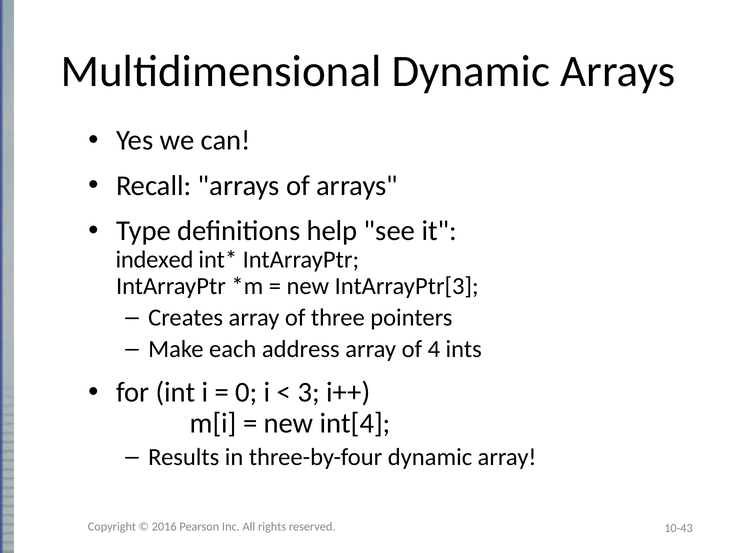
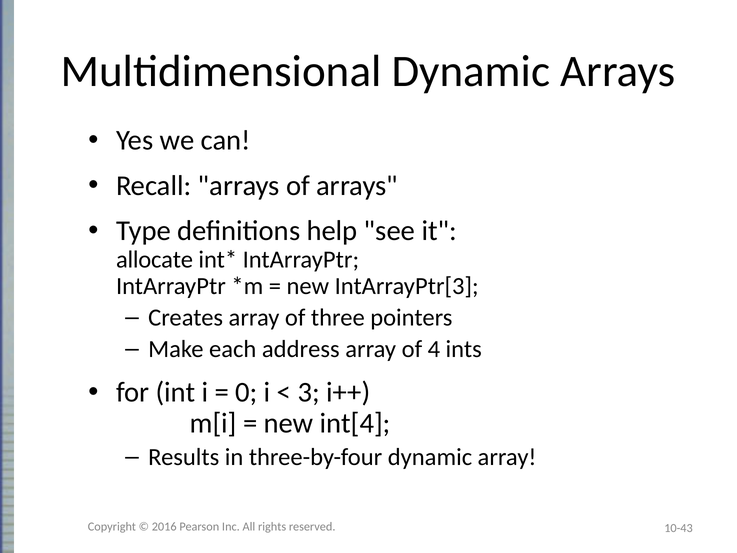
indexed: indexed -> allocate (154, 260)
